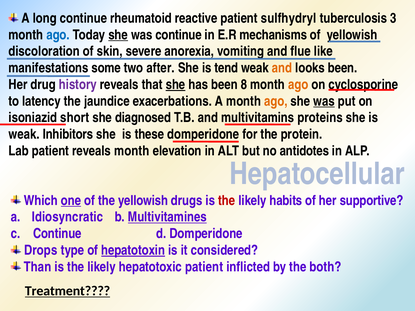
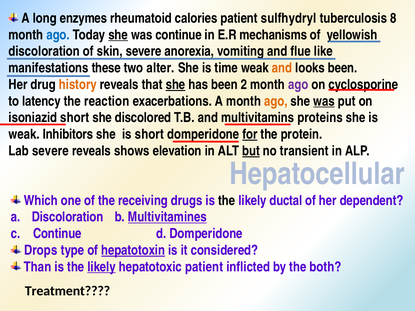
long continue: continue -> enzymes (83, 18)
reactive: reactive -> calories (196, 18)
3: 3 -> 8 (393, 18)
some: some -> these (106, 68)
after: after -> alter (161, 68)
tend: tend -> time (226, 68)
history colour: purple -> orange (78, 85)
8: 8 -> 2 (244, 85)
ago colour: orange -> purple (298, 85)
jaundice: jaundice -> reaction (107, 101)
diagnosed: diagnosed -> discolored (143, 118)
is these: these -> short (149, 134)
for underline: none -> present (250, 134)
Lab patient: patient -> severe (50, 151)
reveals month: month -> shows (132, 151)
but underline: none -> present (251, 151)
antidotes: antidotes -> transient (304, 151)
one underline: present -> none (71, 201)
the yellowish: yellowish -> receiving (143, 201)
the colour: red -> black (227, 201)
habits: habits -> ductal (286, 201)
supportive: supportive -> dependent (372, 201)
a Idiosyncratic: Idiosyncratic -> Discoloration (68, 217)
likely underline: none -> present (102, 267)
Treatment underline: present -> none (67, 291)
